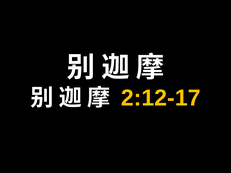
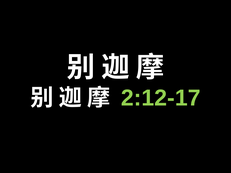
2:12-17 colour: yellow -> light green (161, 98)
